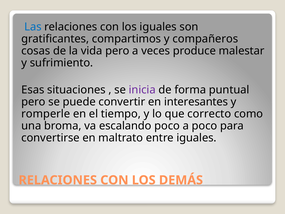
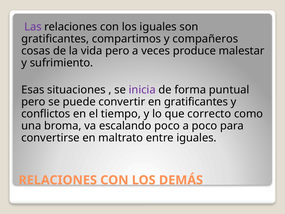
Las colour: blue -> purple (33, 27)
en interesantes: interesantes -> gratificantes (196, 102)
romperle: romperle -> conflictos (46, 114)
